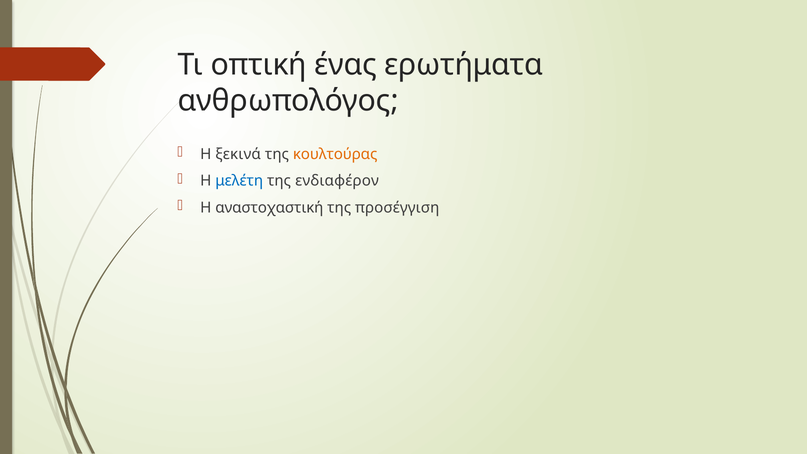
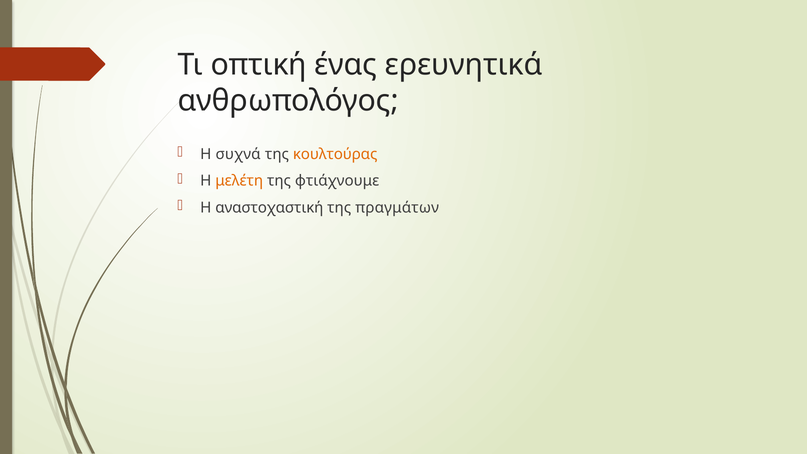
ερωτήματα: ερωτήματα -> ερευνητικά (464, 65)
ξεκινά: ξεκινά -> συχνά (238, 154)
μελέτη colour: blue -> orange (239, 181)
ενδιαφέρον: ενδιαφέρον -> φτιάχνουμε (337, 181)
προσέγγιση: προσέγγιση -> πραγμάτων (397, 208)
